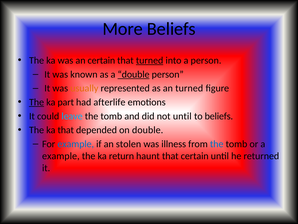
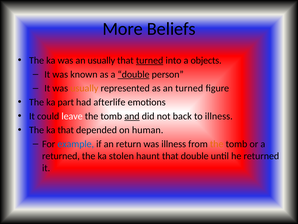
an certain: certain -> usually (101, 60)
a person: person -> objects (206, 60)
The underline: present -> none (37, 102)
leave colour: light blue -> white (72, 116)
and underline: none -> present (132, 116)
not until: until -> back (182, 116)
to beliefs: beliefs -> illness (219, 116)
on double: double -> human (148, 130)
stolen: stolen -> return (129, 144)
the colour: blue -> orange (217, 144)
example: example -> returned (61, 156)
return: return -> stolen (121, 156)
that certain: certain -> double (195, 156)
